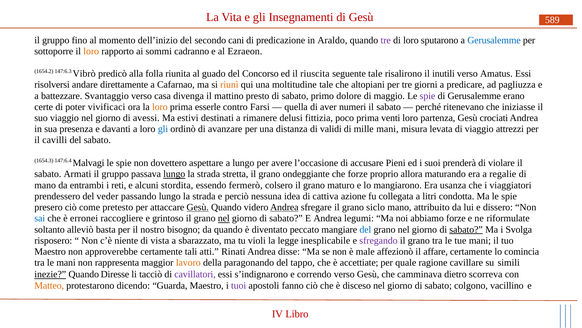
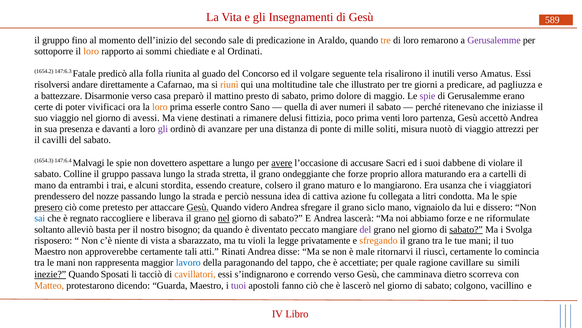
cani: cani -> sale (236, 40)
tre colour: purple -> orange (386, 40)
sputarono: sputarono -> remarono (440, 40)
Gerusalemme colour: blue -> purple (494, 40)
cadranno: cadranno -> chiediate (192, 51)
Ezraeon: Ezraeon -> Ordinati (245, 51)
Vibrò: Vibrò -> Fatale (84, 74)
riuscita: riuscita -> volgare (315, 74)
seguente tale: tale -> tela (375, 74)
altopiani: altopiani -> illustrato (368, 85)
Svantaggio: Svantaggio -> Disarmonie (107, 96)
divenga: divenga -> preparò (189, 96)
Farsi: Farsi -> Sano (260, 107)
estivi: estivi -> viene (188, 118)
crociati: crociati -> accettò (494, 118)
gli colour: blue -> purple (163, 129)
validi: validi -> ponte (331, 129)
mille mani: mani -> soliti (387, 129)
levata: levata -> nuotò (441, 129)
avere underline: none -> present (282, 163)
Pieni: Pieni -> Sacri (396, 163)
prenderà: prenderà -> dabbene (459, 163)
Armati: Armati -> Colline (78, 174)
lungo underline: present -> none (174, 174)
regalie: regalie -> cartelli (503, 174)
reti: reti -> trai (119, 185)
fermerò: fermerò -> creature (246, 185)
veder: veder -> nozze (108, 196)
presero underline: none -> present (49, 207)
Andrea underline: present -> none (284, 207)
attribuito: attribuito -> vignaiolo (432, 207)
erronei: erronei -> regnato (84, 218)
grintoso: grintoso -> liberava (168, 218)
legumi: legumi -> lascerà (359, 218)
del colour: blue -> purple (365, 229)
inesplicabile: inesplicabile -> privatamente (326, 240)
sfregando colour: purple -> orange (378, 240)
affezionò: affezionò -> ritornarvi (395, 251)
affare: affare -> riuscì (436, 251)
lavoro colour: orange -> blue (188, 263)
Diresse: Diresse -> Sposati (115, 274)
cavillatori colour: purple -> orange (195, 274)
disceso: disceso -> lascerò (357, 285)
